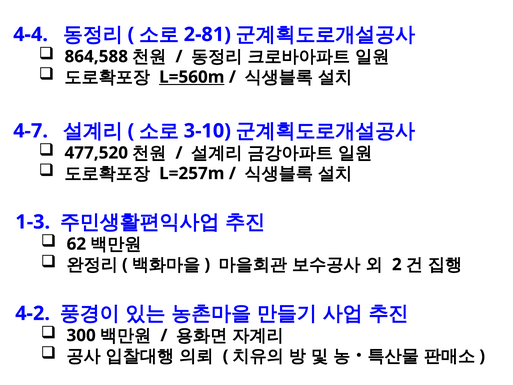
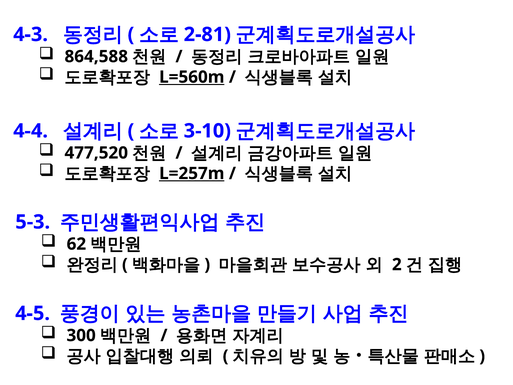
4-4: 4-4 -> 4-3 (31, 34)
4-7: 4-7 -> 4-4 (31, 131)
L=257m underline: none -> present (192, 173)
1-3: 1-3 -> 5-3 (33, 222)
4-2: 4-2 -> 4-5 (33, 313)
